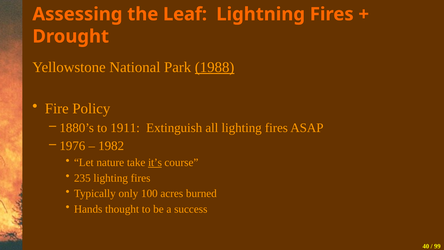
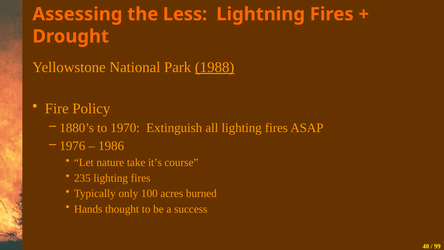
Leaf: Leaf -> Less (185, 14)
1911: 1911 -> 1970 (125, 128)
1982: 1982 -> 1986 (111, 146)
it’s underline: present -> none (155, 162)
